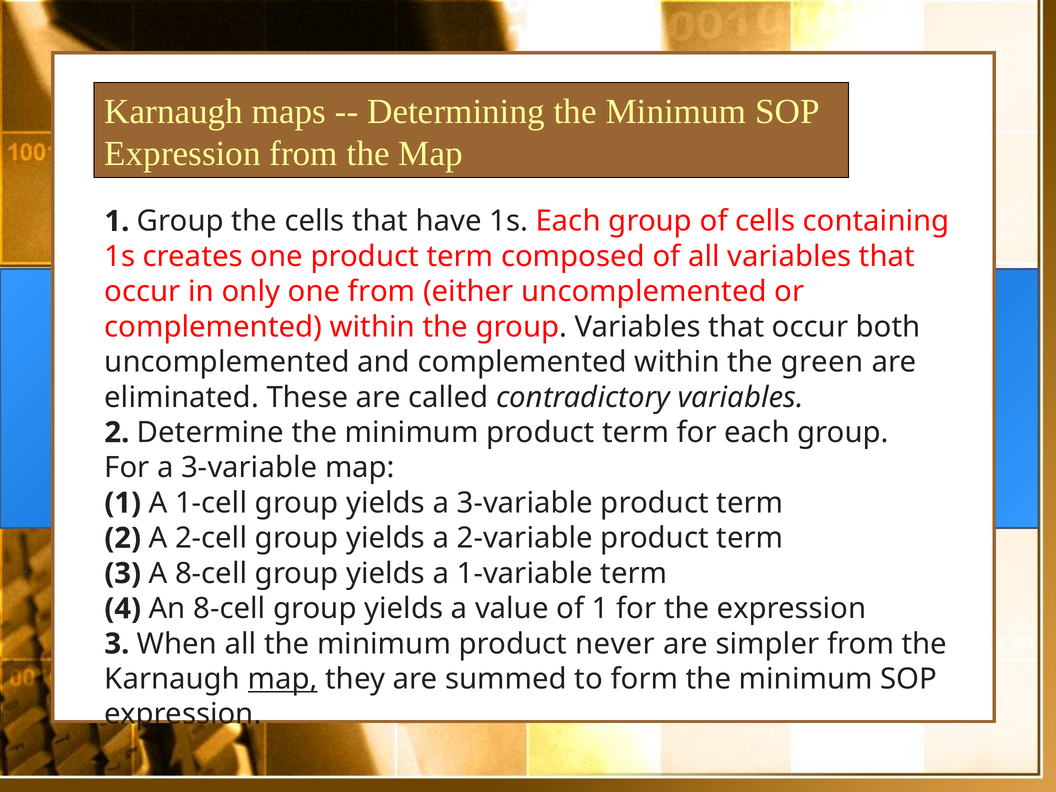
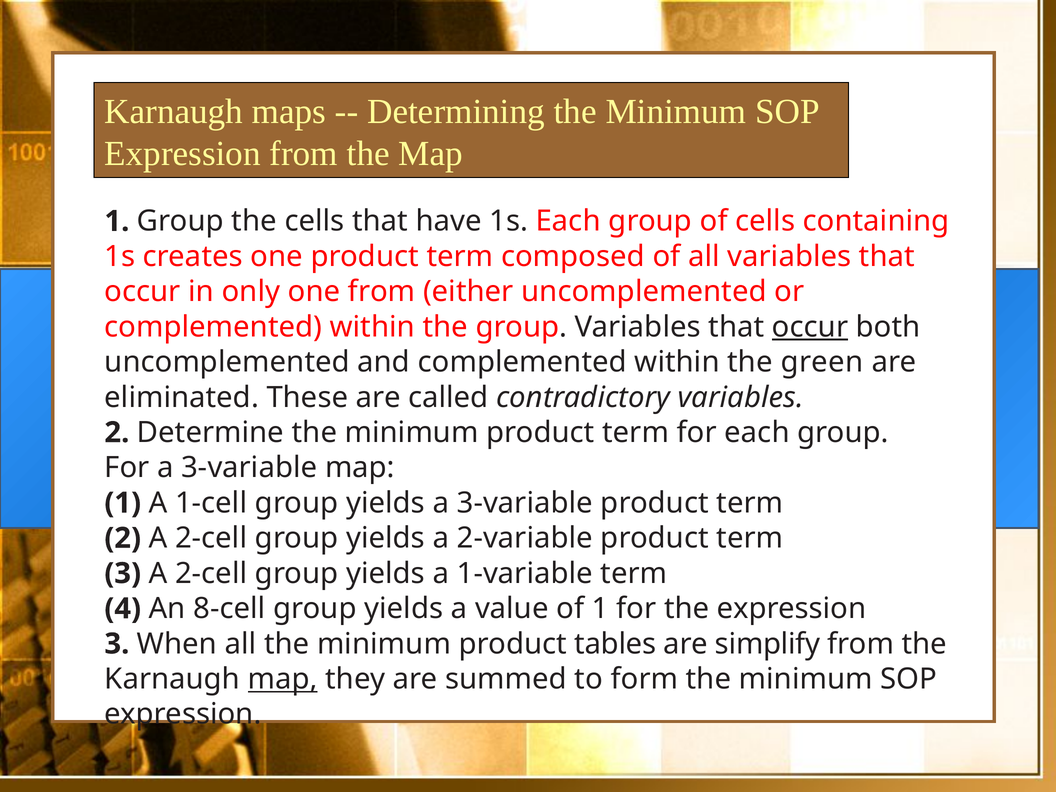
occur underline: none -> present (810, 327)
3 A 8-cell: 8-cell -> 2-cell (211, 573)
never: never -> tables (615, 644)
simpler: simpler -> simplify (768, 644)
